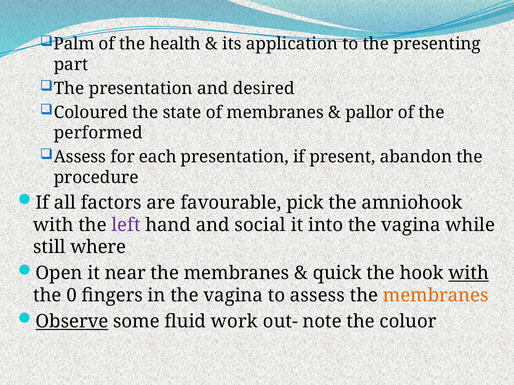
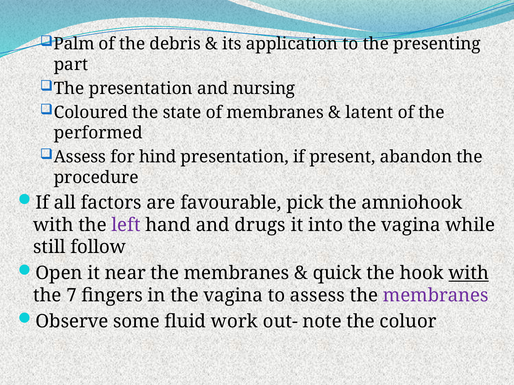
health: health -> debris (175, 44)
desired: desired -> nursing (264, 89)
pallor: pallor -> latent (369, 113)
each: each -> hind (158, 157)
social: social -> drugs (260, 225)
where: where -> follow (98, 248)
0: 0 -> 7 (72, 296)
membranes colour: orange -> purple (436, 296)
Observe underline: present -> none (72, 322)
